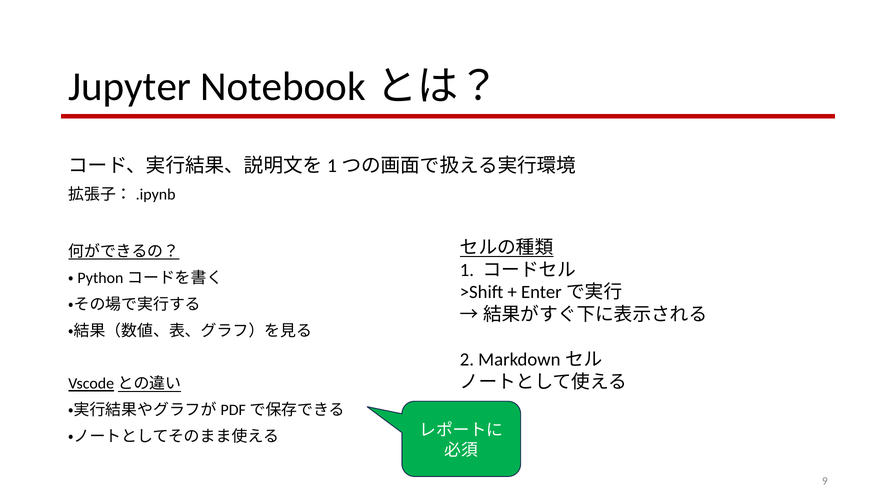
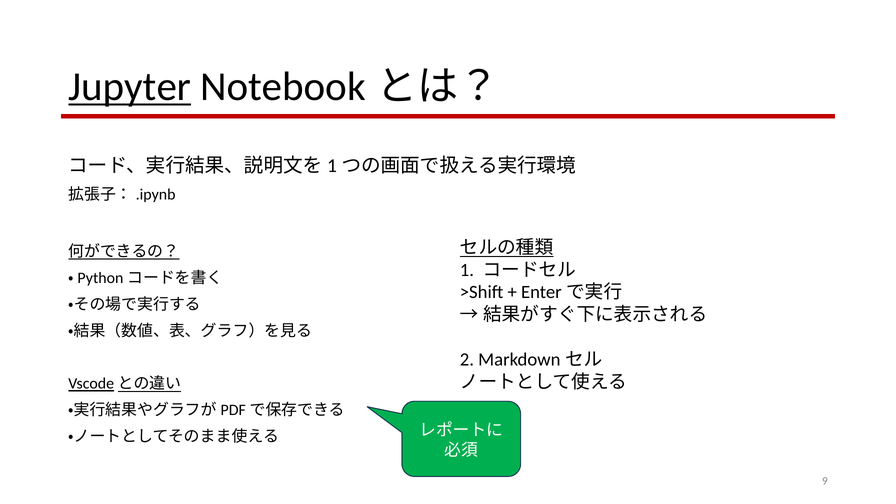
Jupyter underline: none -> present (130, 87)
